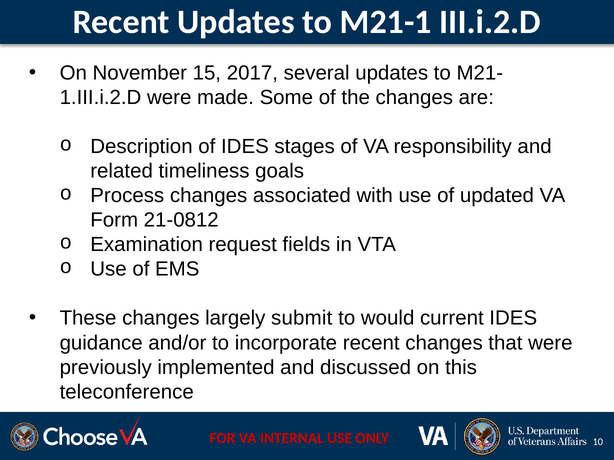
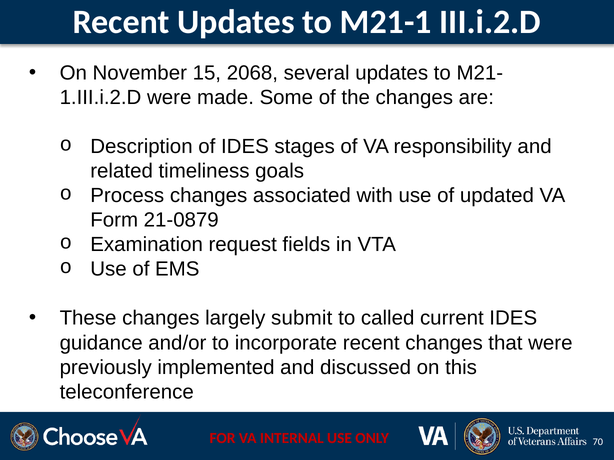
2017: 2017 -> 2068 (252, 73)
21-0812: 21-0812 -> 21-0879 (181, 220)
would: would -> called (388, 319)
10: 10 -> 70 (598, 443)
